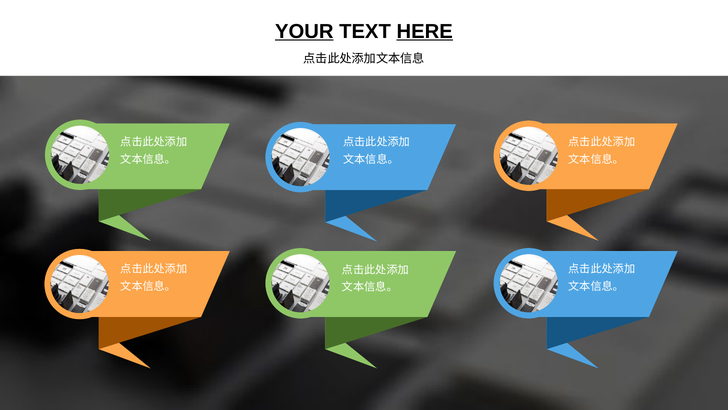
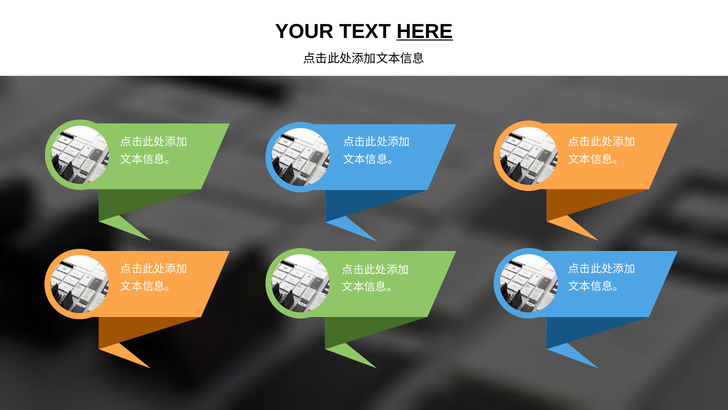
YOUR underline: present -> none (304, 31)
